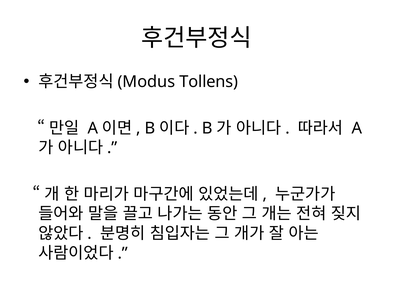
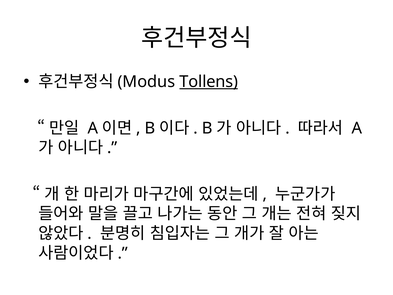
Tollens underline: none -> present (209, 82)
